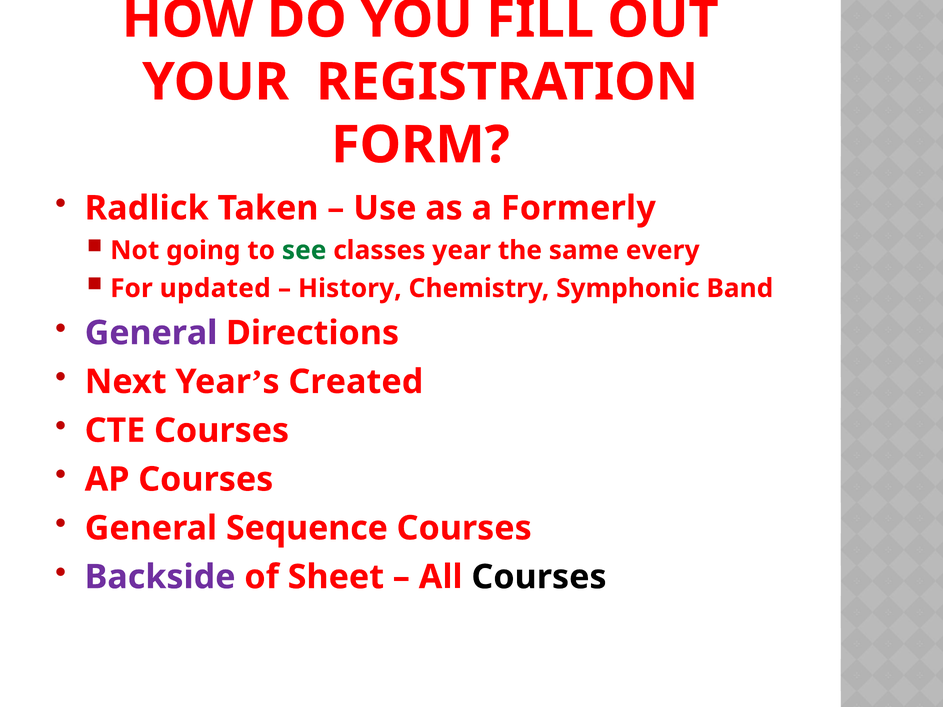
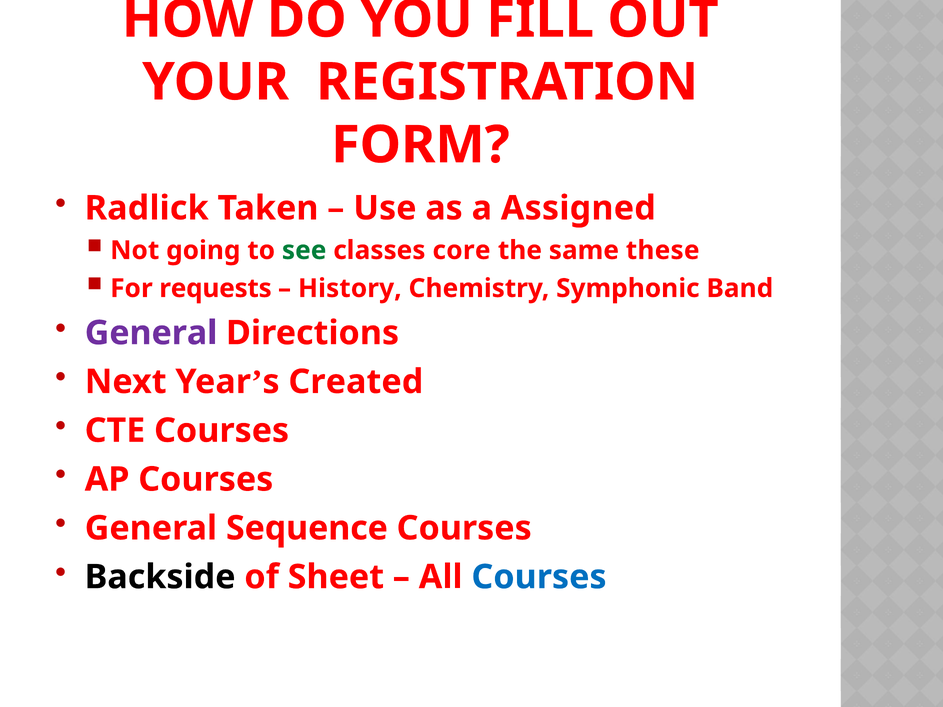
Formerly: Formerly -> Assigned (578, 208)
classes year: year -> core (462, 250)
every: every -> these (663, 250)
updated: updated -> requests (215, 288)
Backside colour: purple -> black (160, 577)
Courses colour: black -> blue (539, 577)
